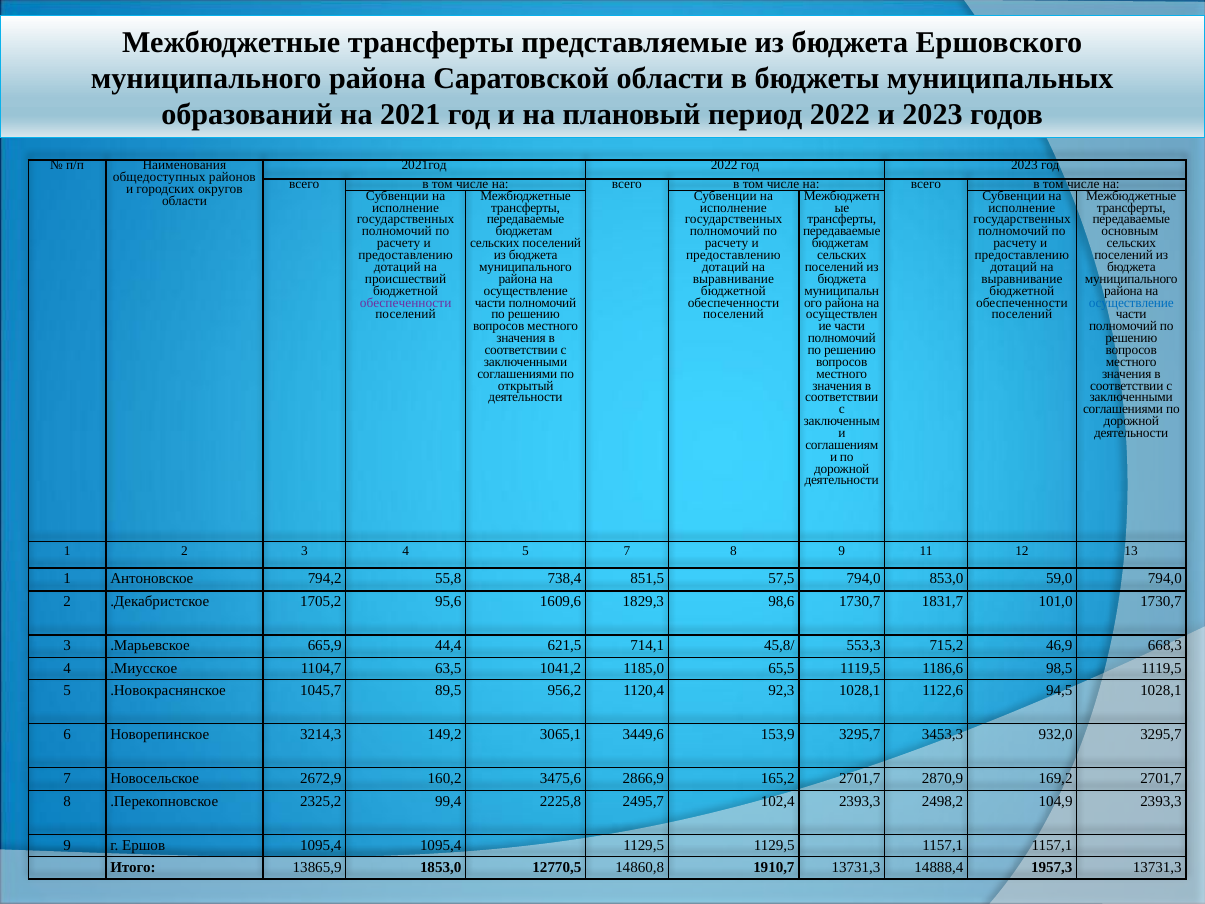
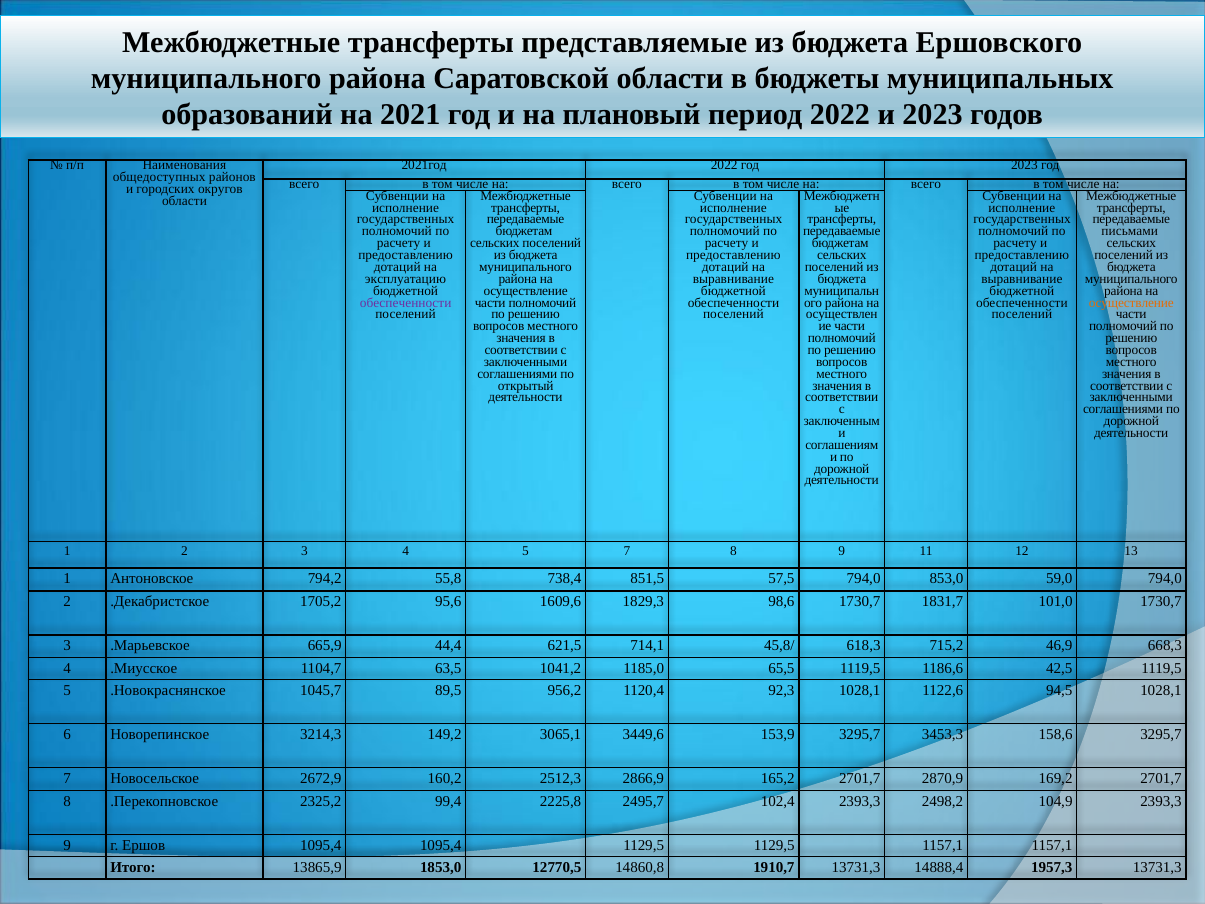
основным: основным -> письмами (1130, 231)
происшествий: происшествий -> эксплуатацию (405, 279)
осуществление colour: blue -> orange (1131, 303)
553,3: 553,3 -> 618,3 (864, 646)
98,5: 98,5 -> 42,5 (1059, 668)
932,0: 932,0 -> 158,6 (1056, 734)
3475,6: 3475,6 -> 2512,3 (561, 778)
